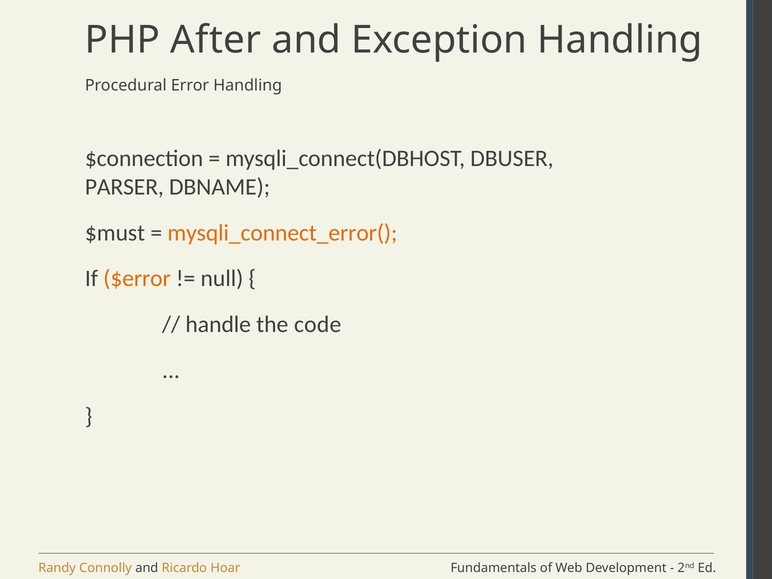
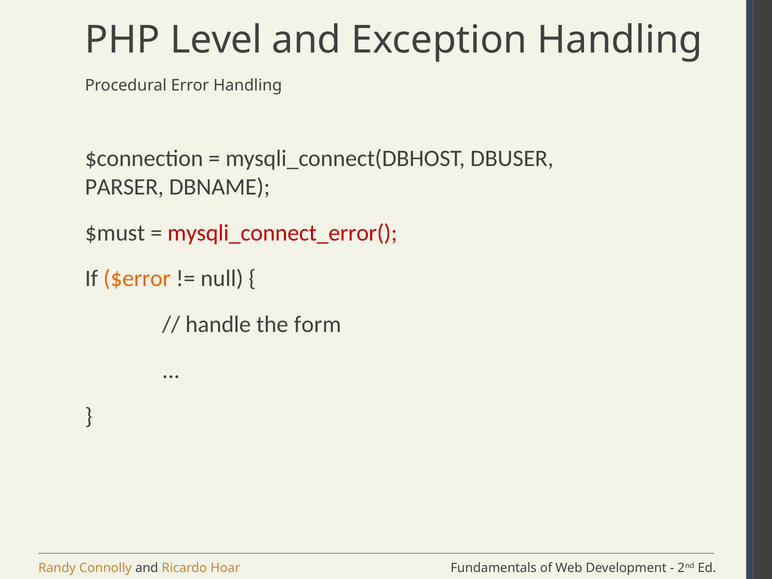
After: After -> Level (216, 40)
mysqli_connect_error( colour: orange -> red (282, 233)
code: code -> form (318, 325)
